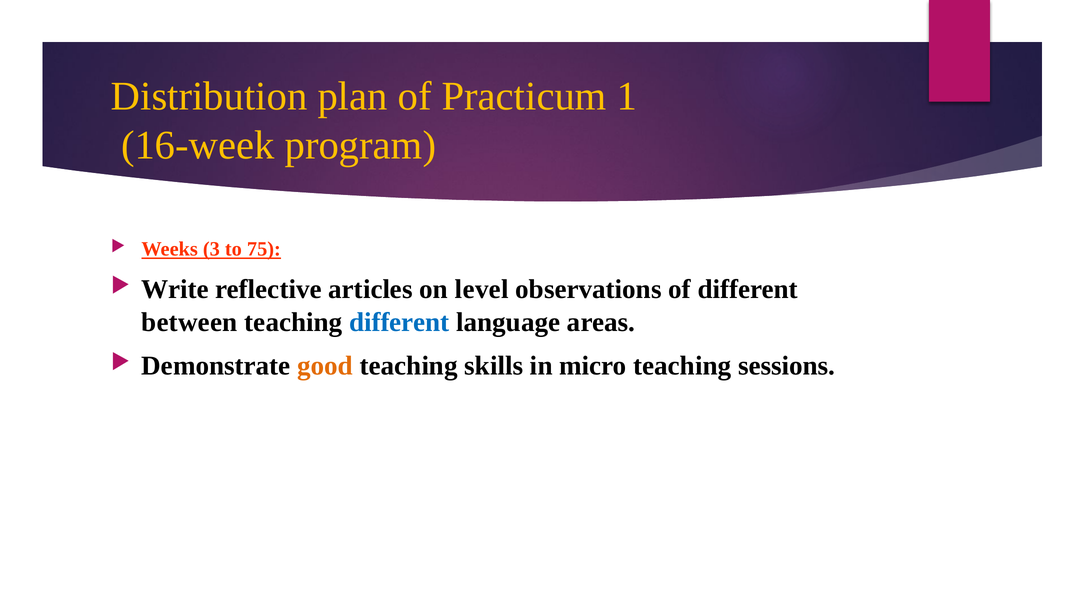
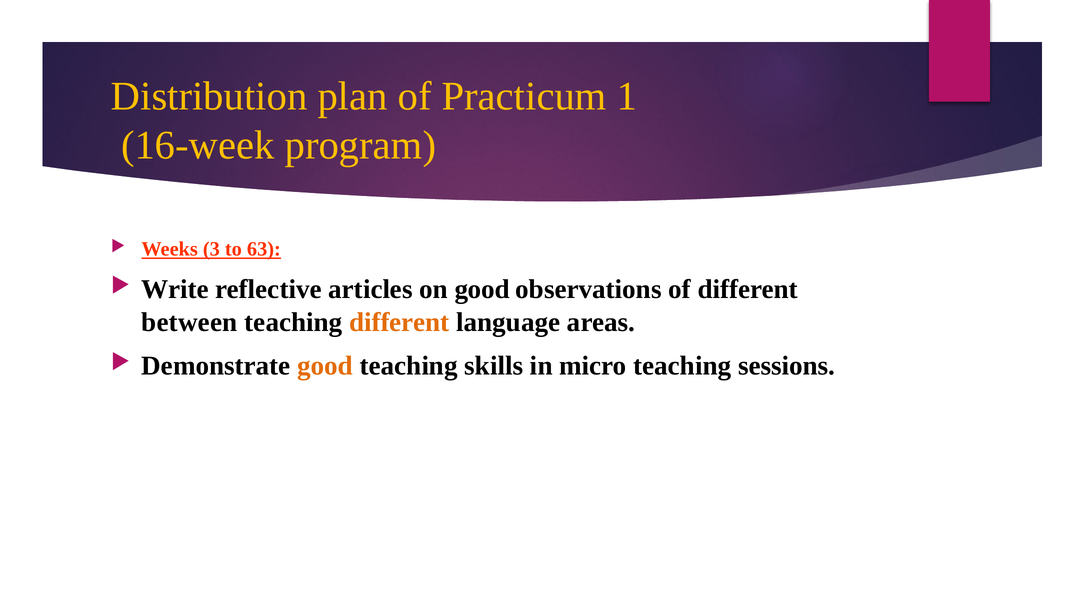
75: 75 -> 63 (264, 249)
on level: level -> good (482, 290)
different colour: blue -> orange (399, 322)
